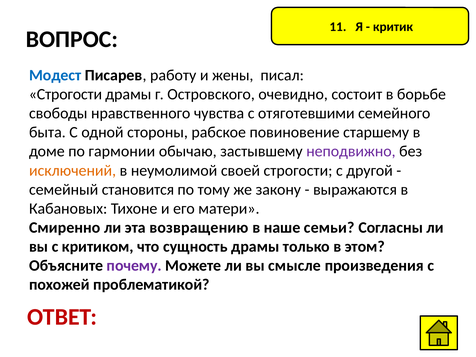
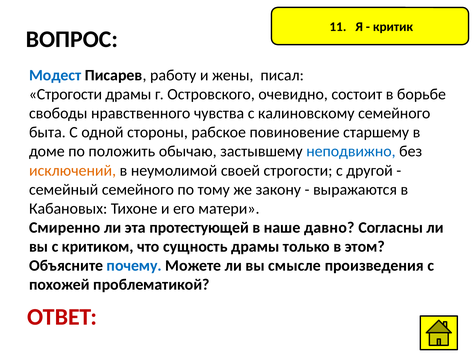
отяготевшими: отяготевшими -> калиновскому (306, 113)
гармонии: гармонии -> положить (122, 151)
неподвижно colour: purple -> blue (351, 151)
семейный становится: становится -> семейного (138, 189)
возвращению: возвращению -> протестующей (199, 228)
семьи: семьи -> давно (329, 228)
почему colour: purple -> blue (134, 266)
